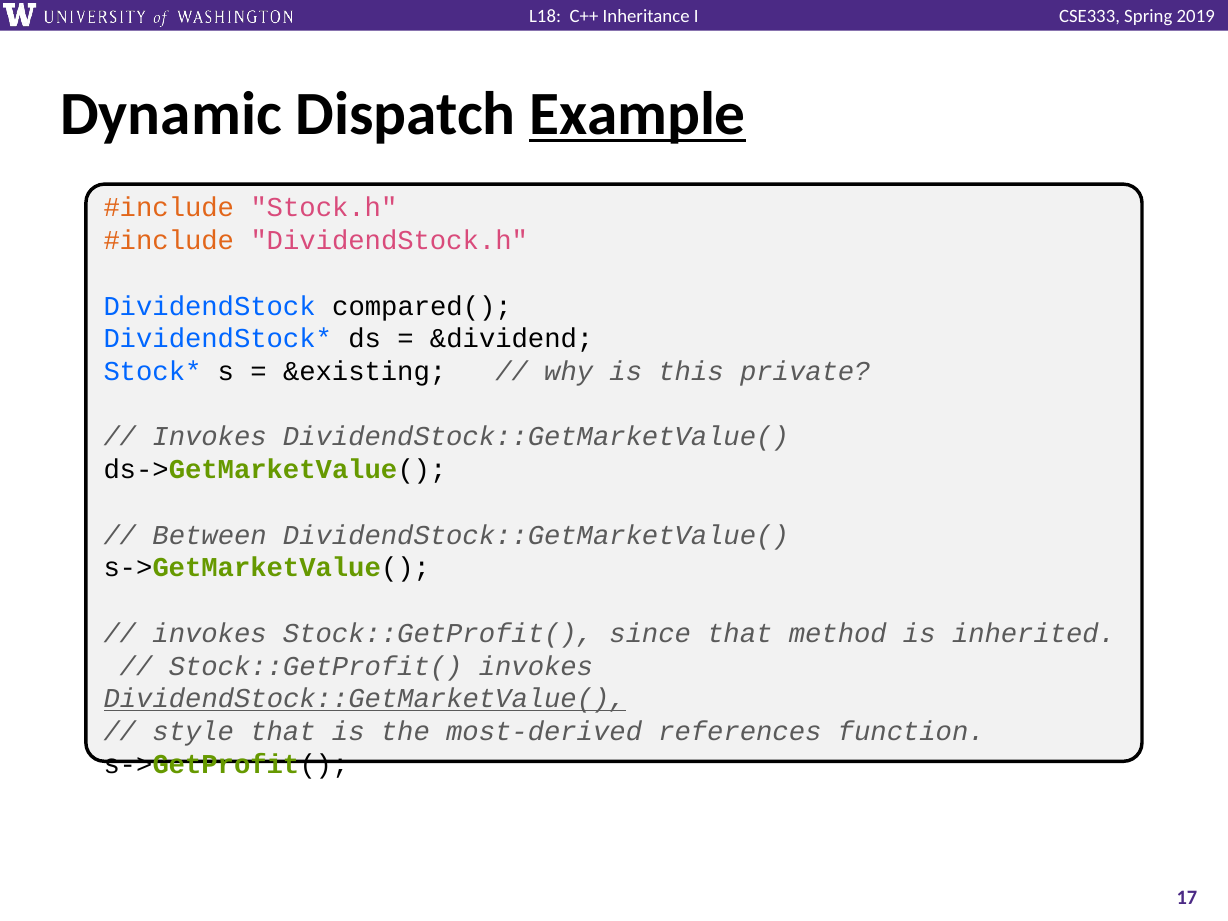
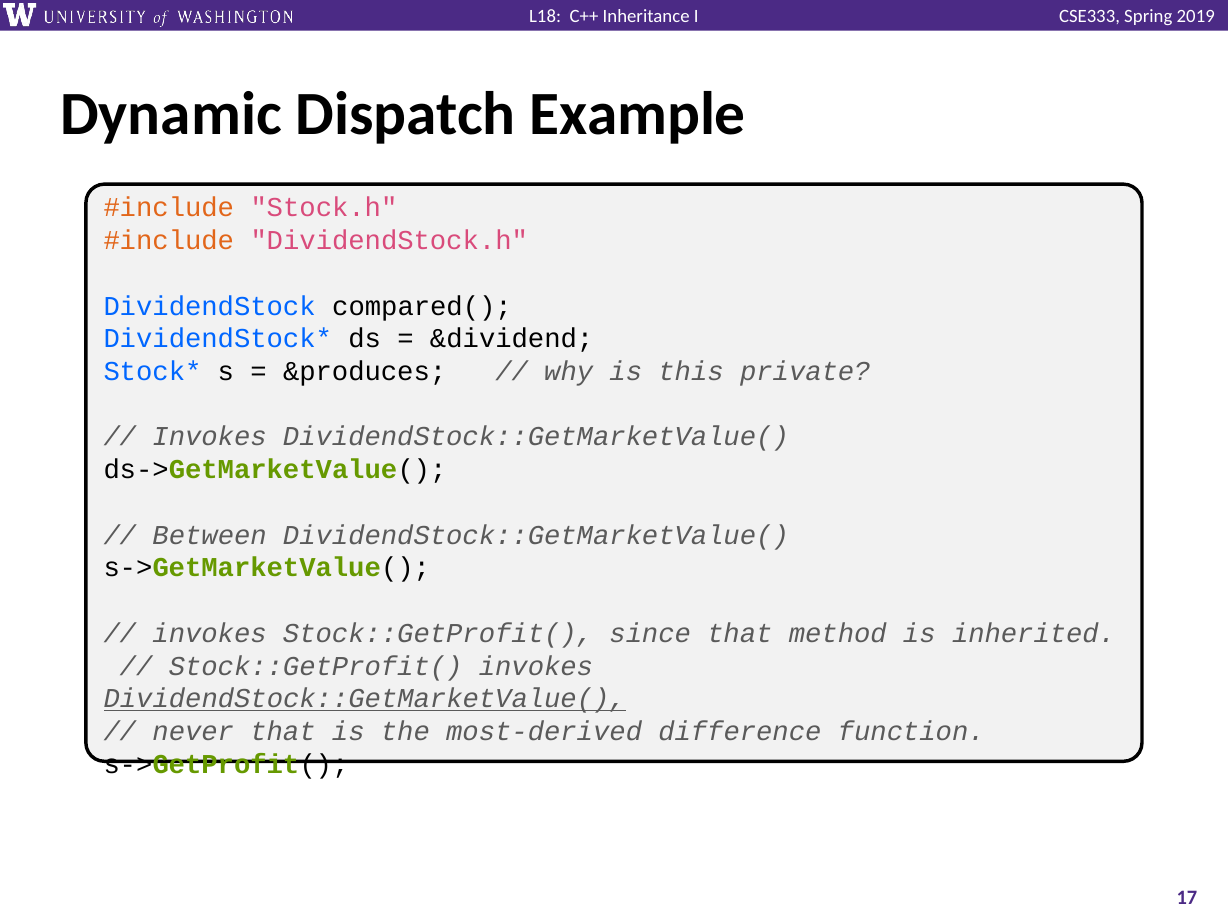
Example underline: present -> none (638, 114)
&existing: &existing -> &produces (365, 371)
style: style -> never (193, 732)
references: references -> difference (740, 732)
